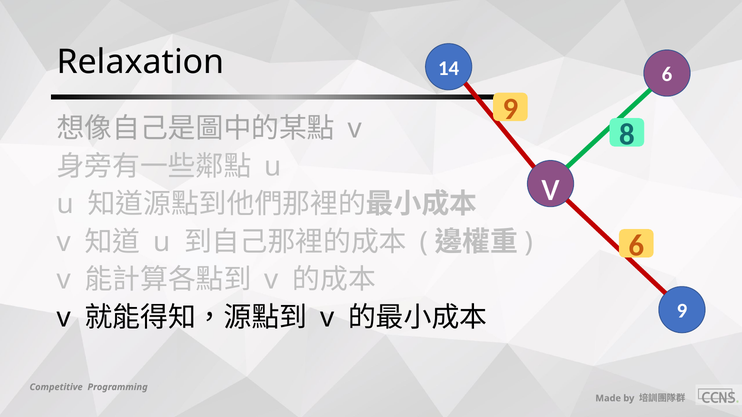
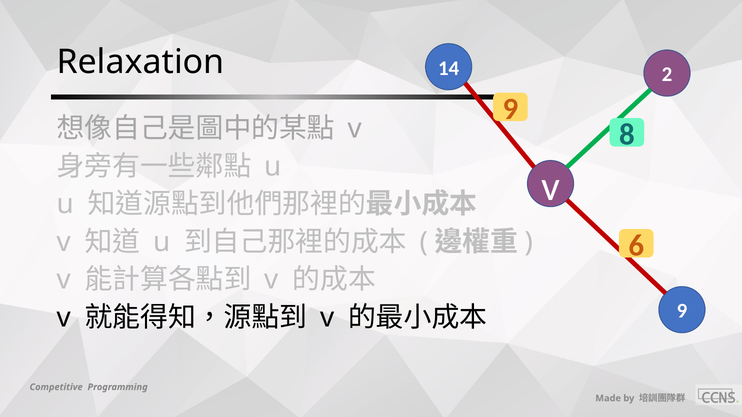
14 6: 6 -> 2 (667, 75)
